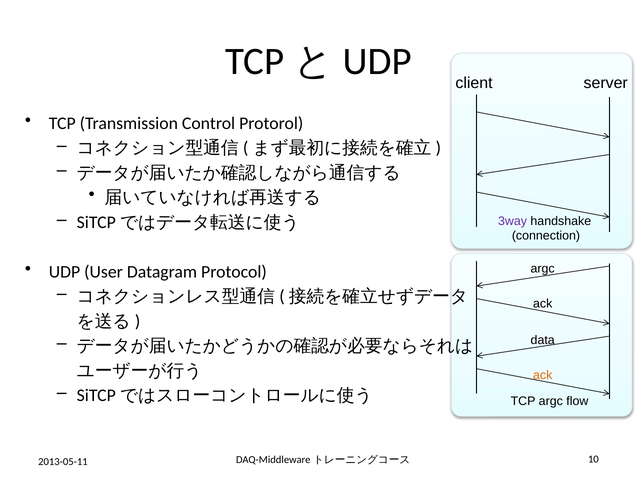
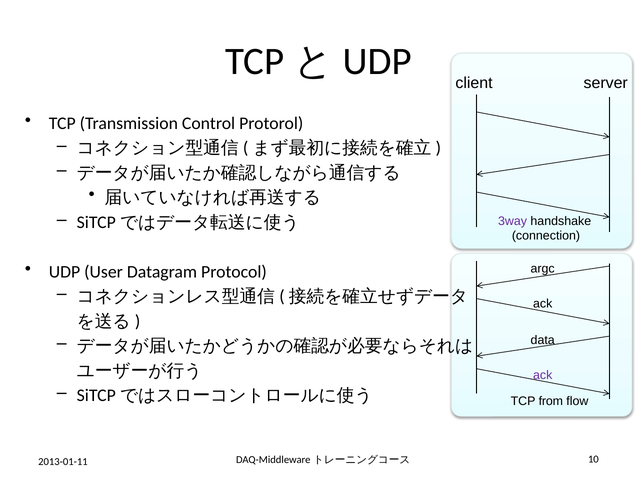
ack colour: orange -> purple (543, 376)
TCP argc: argc -> from (551, 402)
2013-05-11: 2013-05-11 -> 2013-01-11 (63, 462)
